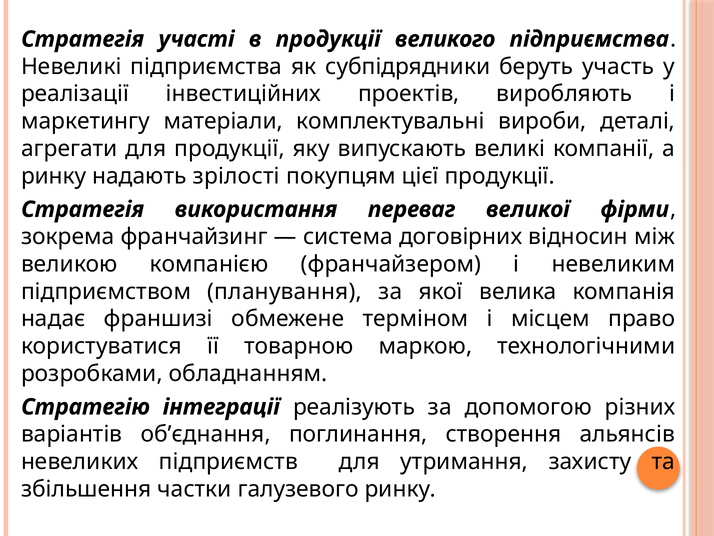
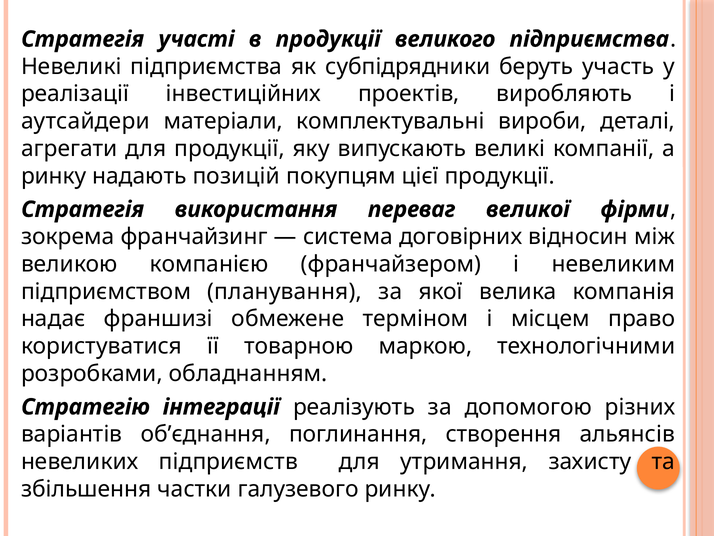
маркетингу: маркетингу -> аутсайдери (85, 121)
зрілості: зрілості -> позицій (236, 176)
